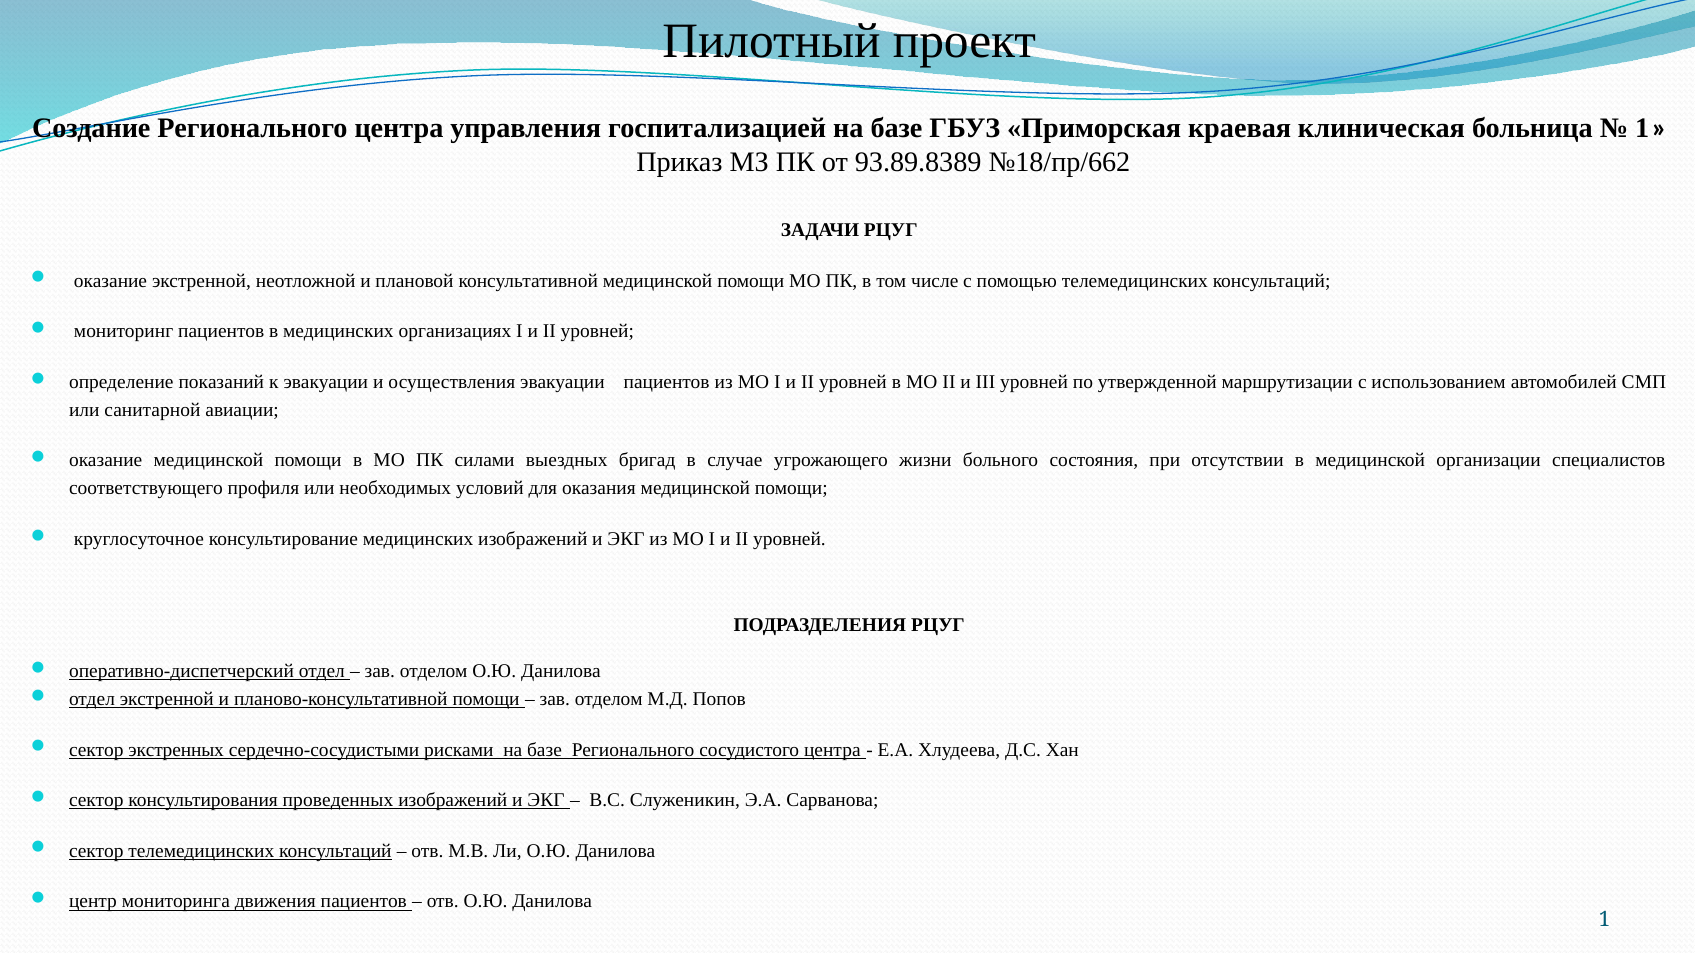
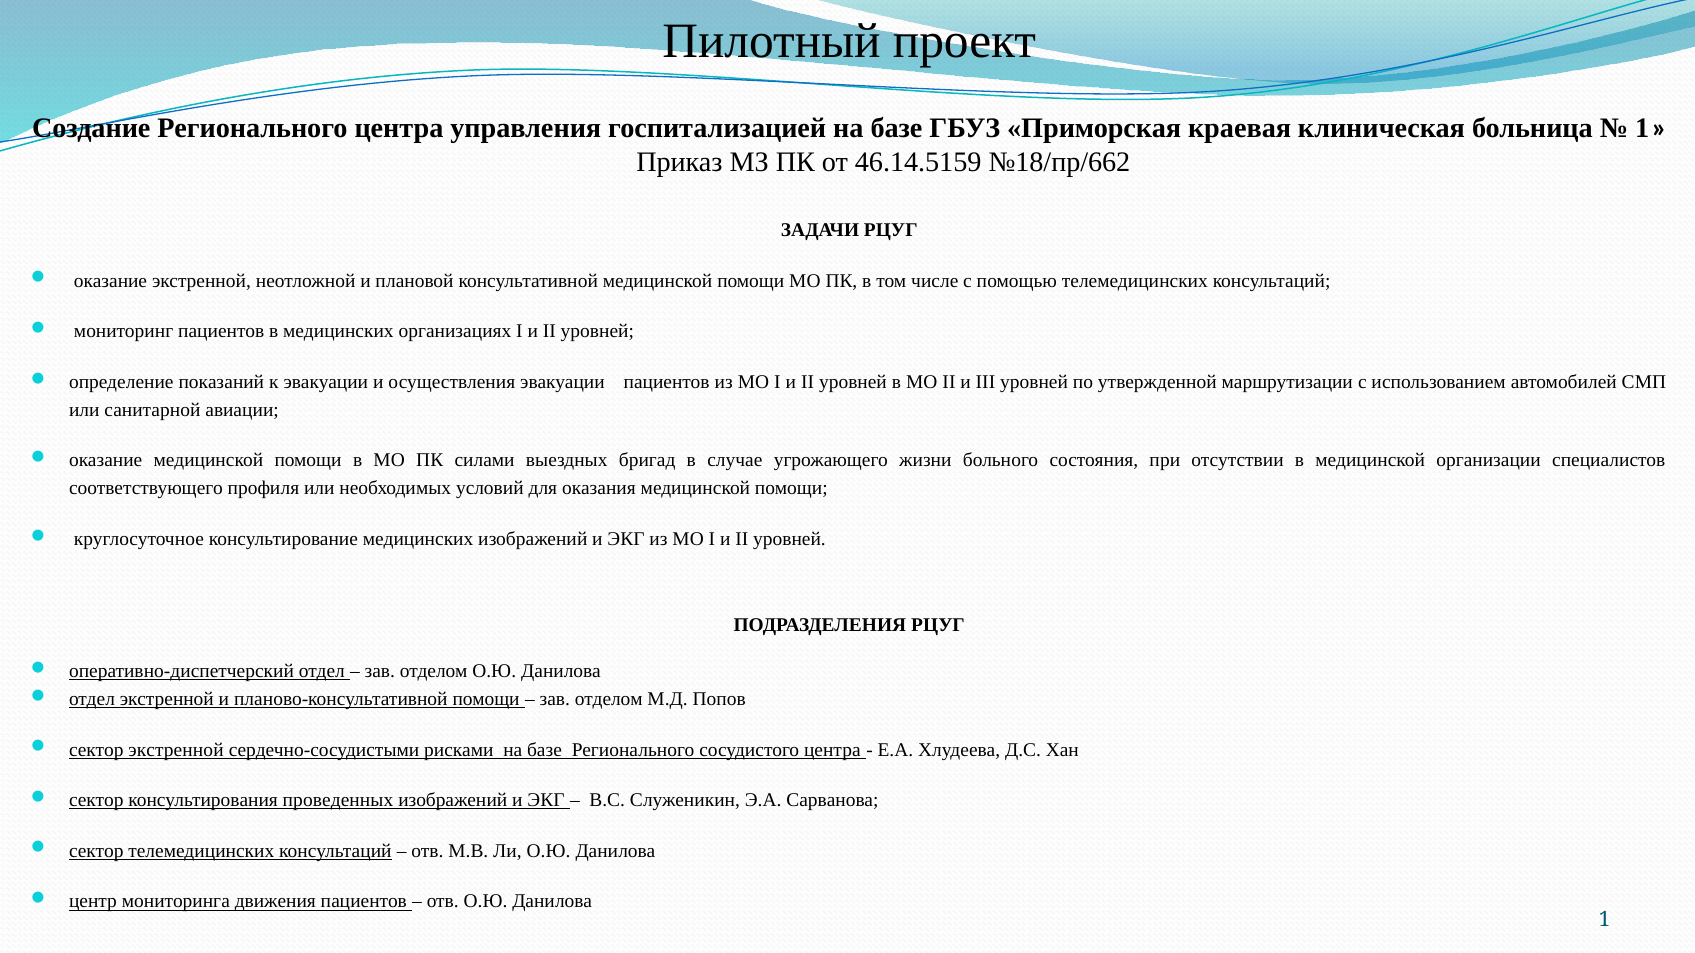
93.89.8389: 93.89.8389 -> 46.14.5159 (918, 162)
сектор экстренных: экстренных -> экстренной (176, 750)
